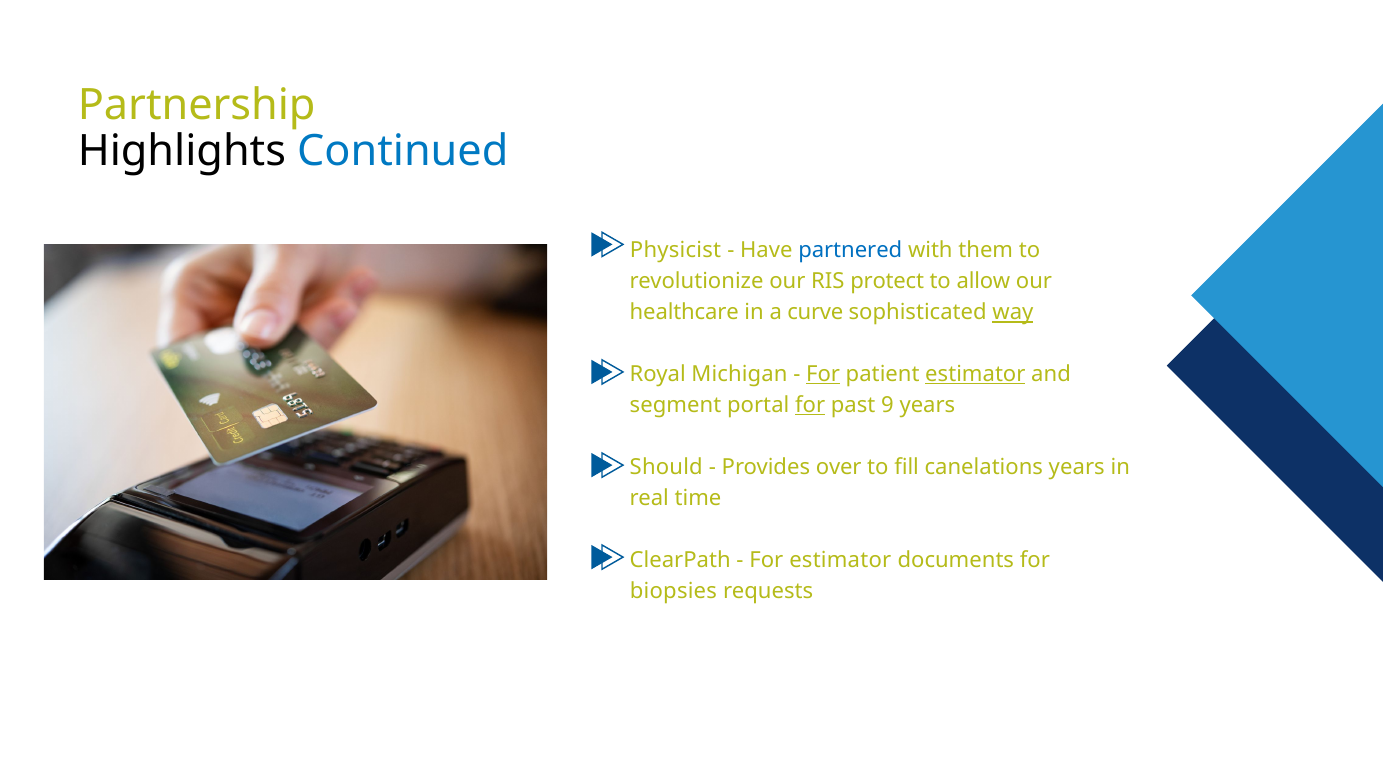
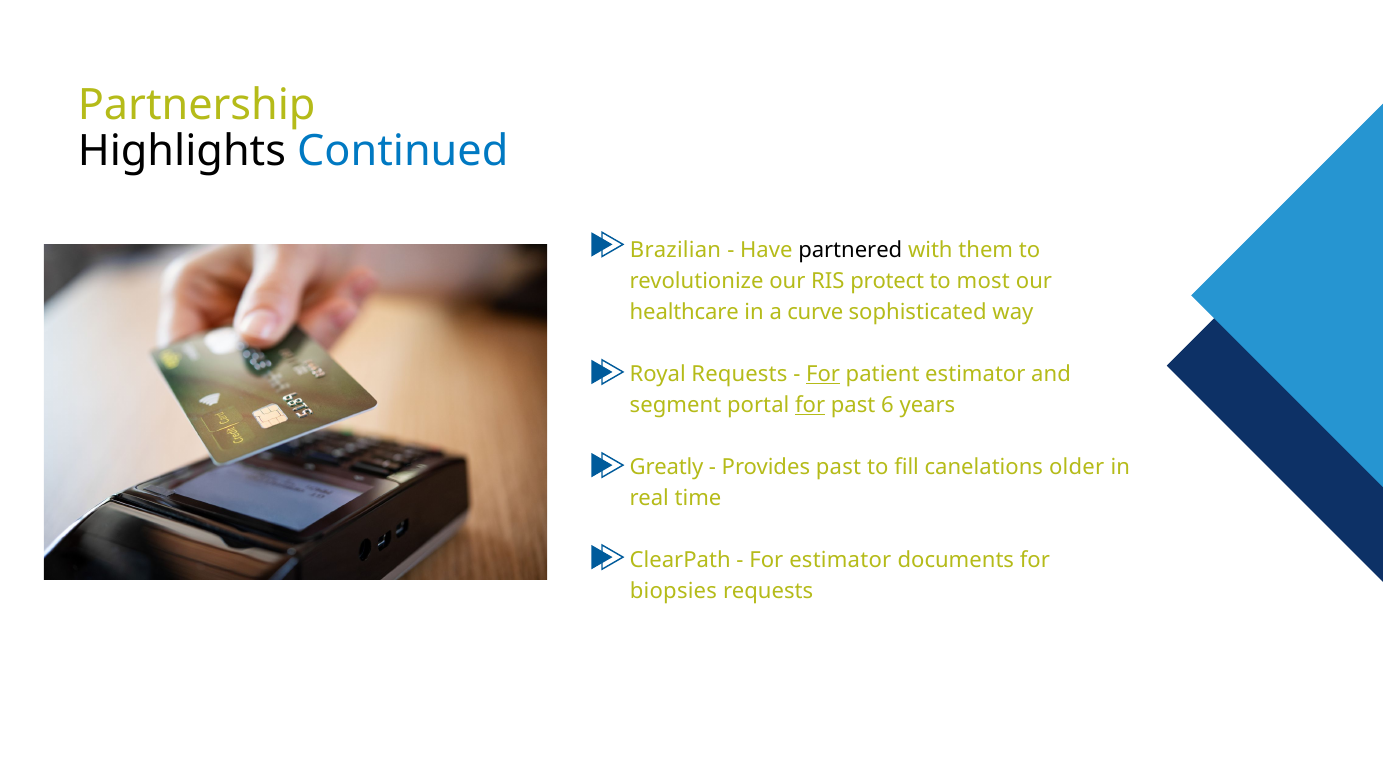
Physicist: Physicist -> Brazilian (675, 251)
partnered colour: blue -> black (850, 251)
allow: allow -> most (983, 281)
way underline: present -> none (1013, 312)
Royal Michigan: Michigan -> Requests (739, 374)
estimator underline: present -> none (975, 374)
9: 9 -> 6 (887, 405)
Should: Should -> Greatly (666, 467)
Provides over: over -> past (838, 467)
canelations years: years -> older (1077, 467)
